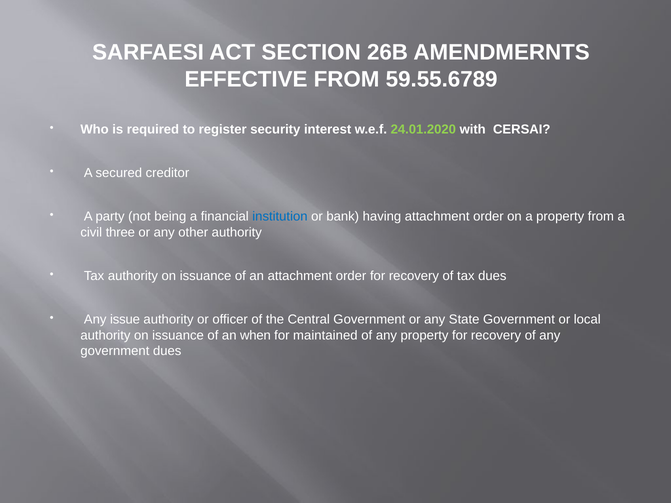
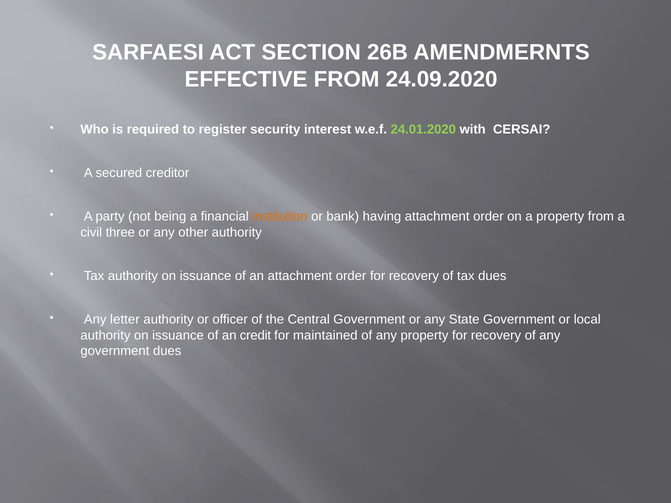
59.55.6789: 59.55.6789 -> 24.09.2020 (442, 79)
institution colour: blue -> orange (280, 217)
issue: issue -> letter (125, 320)
when: when -> credit (255, 335)
